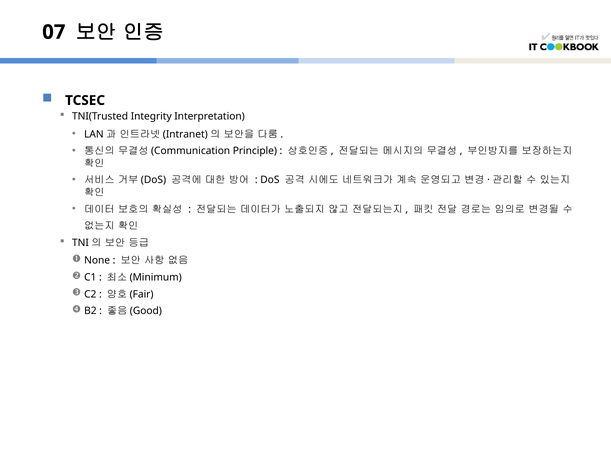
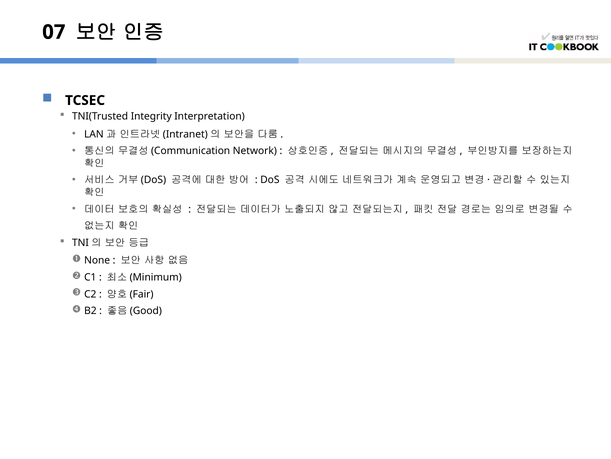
Principle: Principle -> Network (255, 151)
